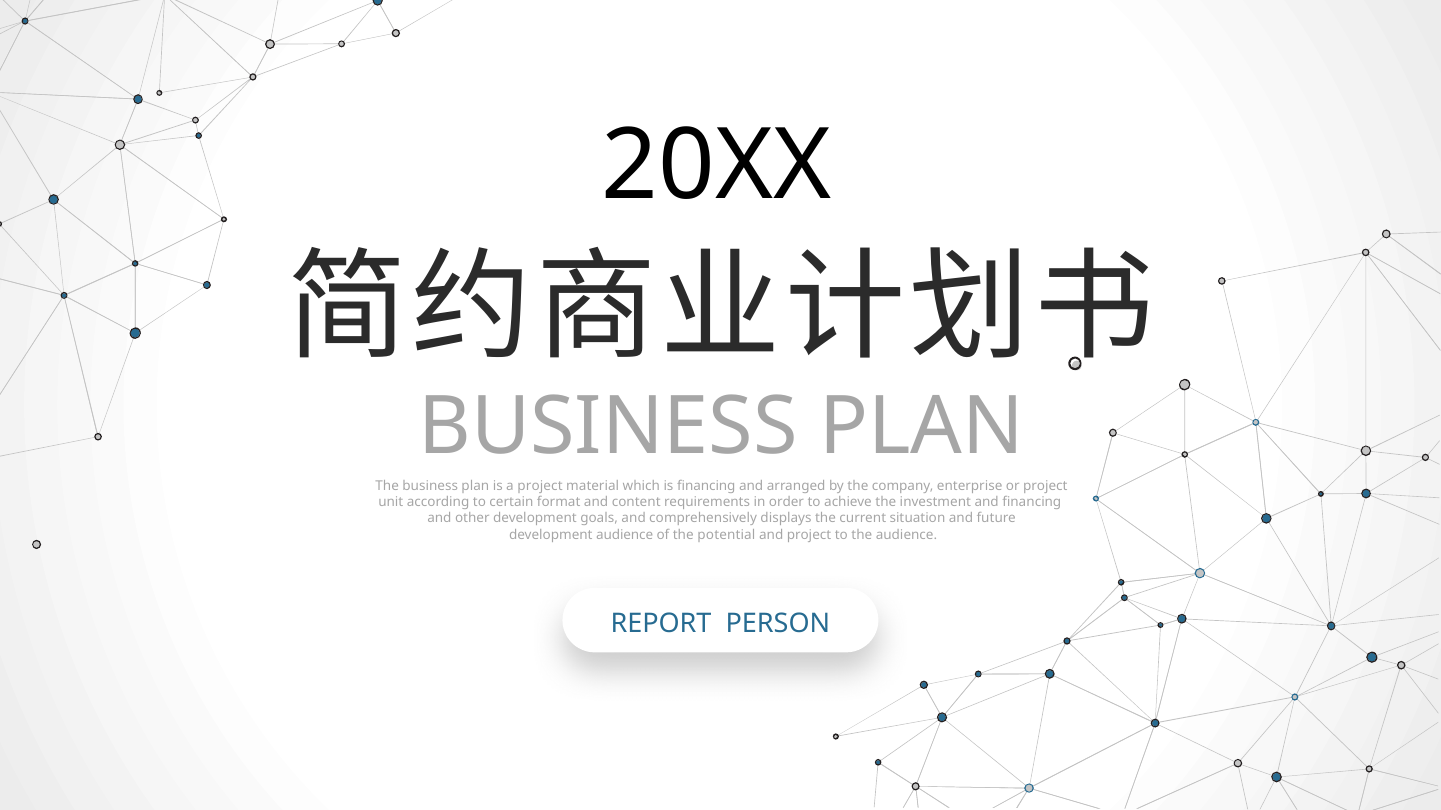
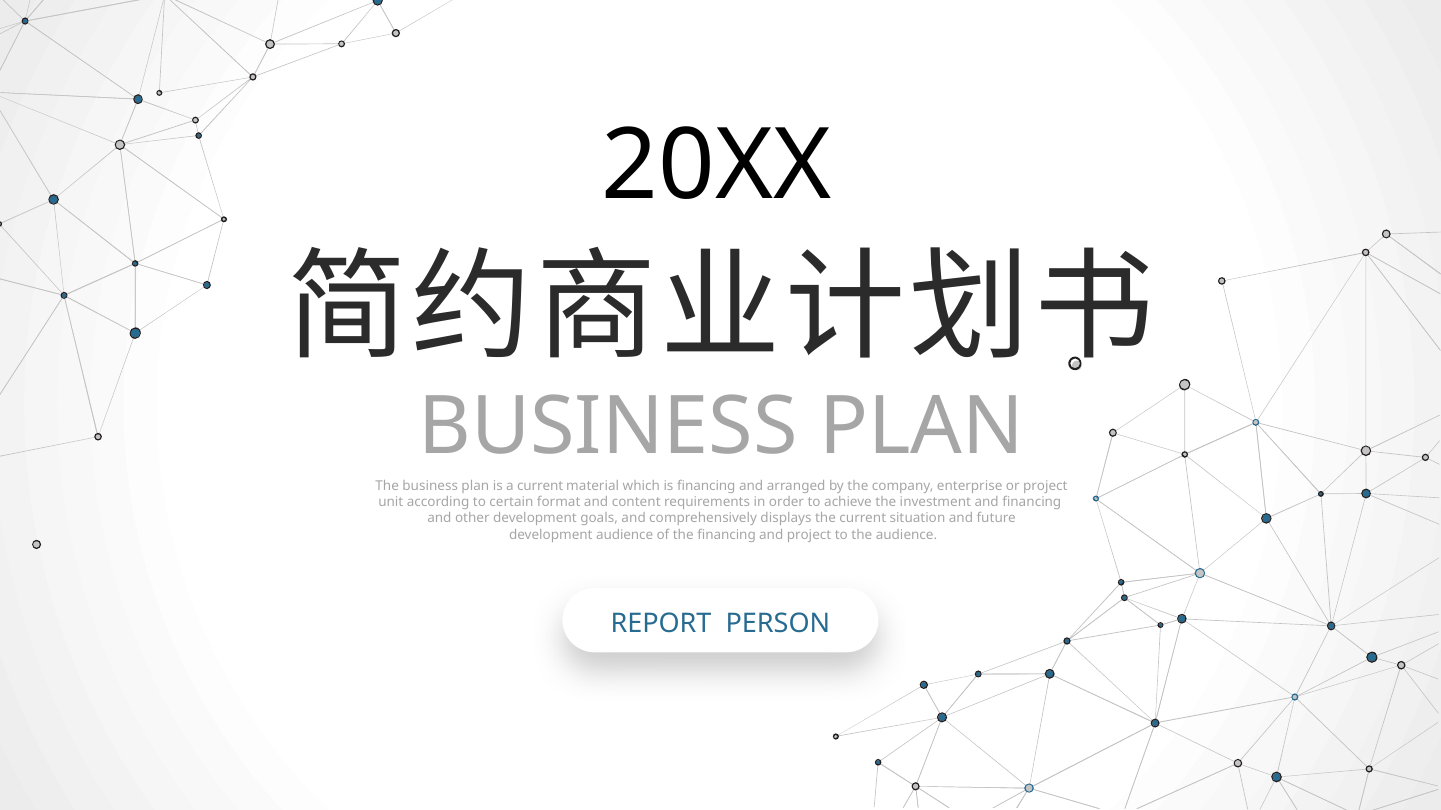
a project: project -> current (540, 486)
the potential: potential -> financing (727, 535)
